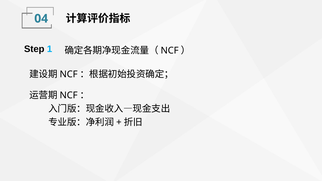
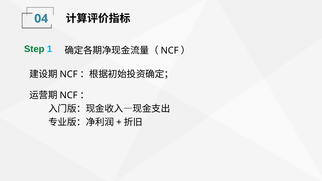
Step colour: black -> green (34, 49)
